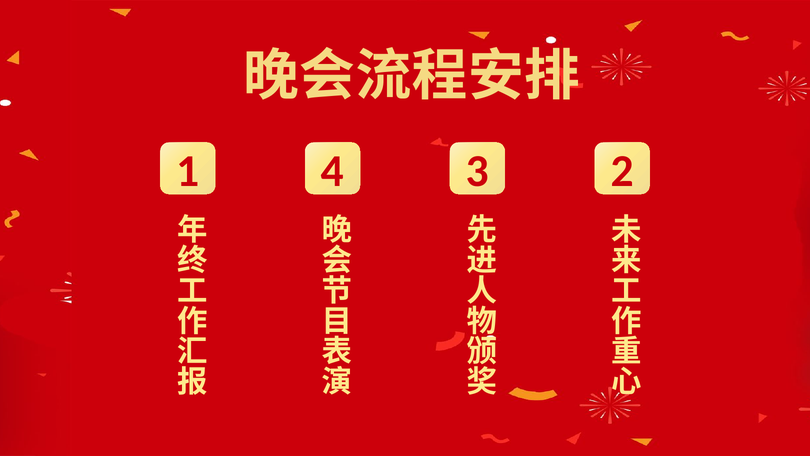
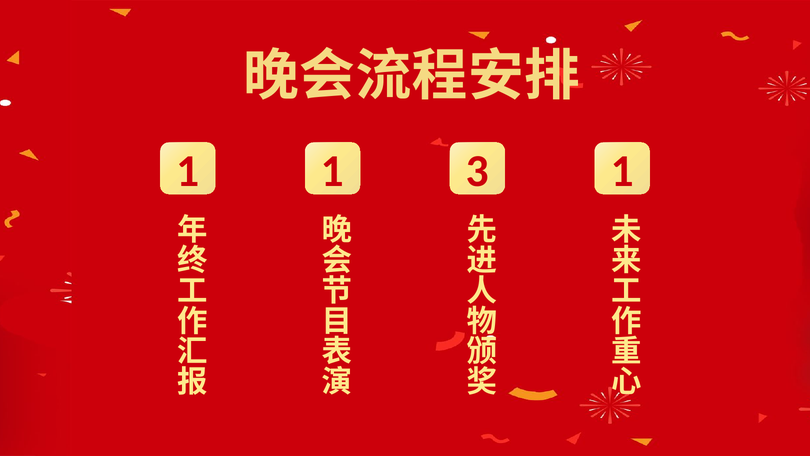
1 4: 4 -> 1 (333, 171)
3 2: 2 -> 1 (622, 171)
